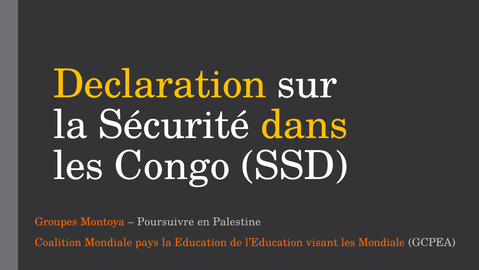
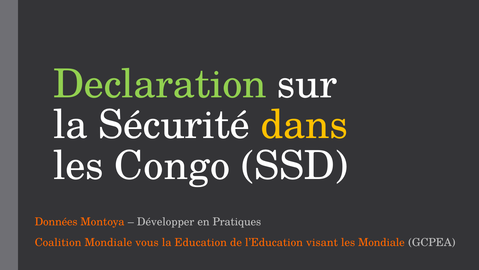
Declaration colour: yellow -> light green (160, 84)
Groupes: Groupes -> Données (56, 221)
Poursuivre: Poursuivre -> Développer (166, 221)
Palestine: Palestine -> Pratiques (237, 221)
pays: pays -> vous (147, 242)
